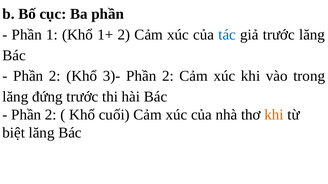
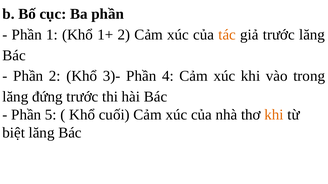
tác colour: blue -> orange (227, 35)
3)- Phần 2: 2 -> 4 (168, 76)
2: 2 -> 5 (51, 115)
